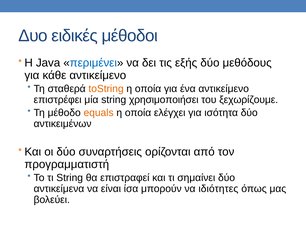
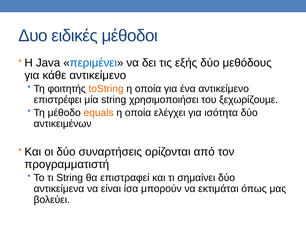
σταθερά: σταθερά -> φοιτητής (67, 89)
ιδιότητες: ιδιότητες -> εκτιμάται (218, 188)
